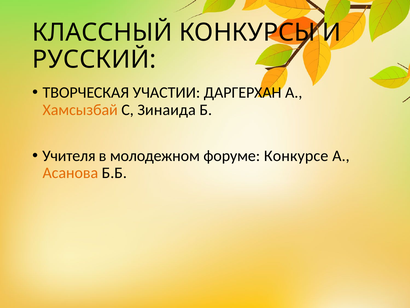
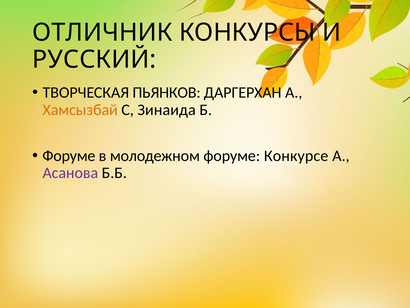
КЛАССНЫЙ: КЛАССНЫЙ -> ОТЛИЧНИК (102, 32)
УЧАСТИИ: УЧАСТИИ -> ПЬЯНКОВ (167, 92)
Учителя: Учителя -> Форуме (69, 155)
Асанова colour: orange -> purple (70, 173)
